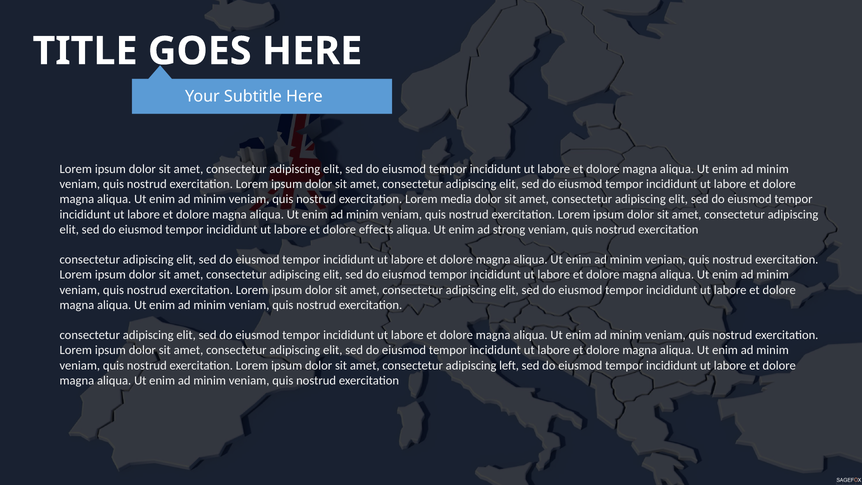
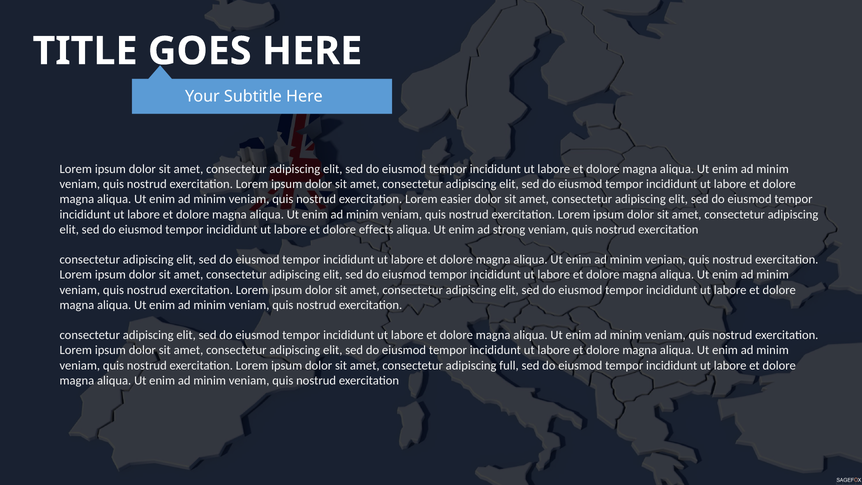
media: media -> easier (456, 199)
left: left -> full (509, 365)
